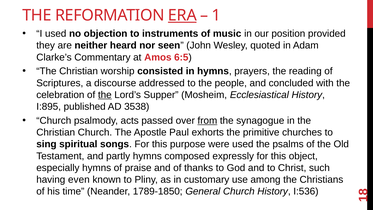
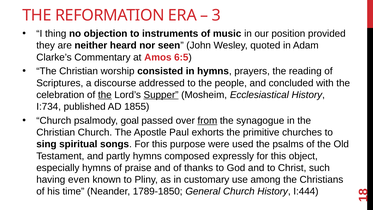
ERA underline: present -> none (182, 15)
1: 1 -> 3 (216, 15)
I used: used -> thing (56, 34)
Supper underline: none -> present (161, 95)
I:895: I:895 -> I:734 (49, 107)
3538: 3538 -> 1855 (137, 107)
acts: acts -> goal (130, 120)
I:536: I:536 -> I:444 (306, 191)
